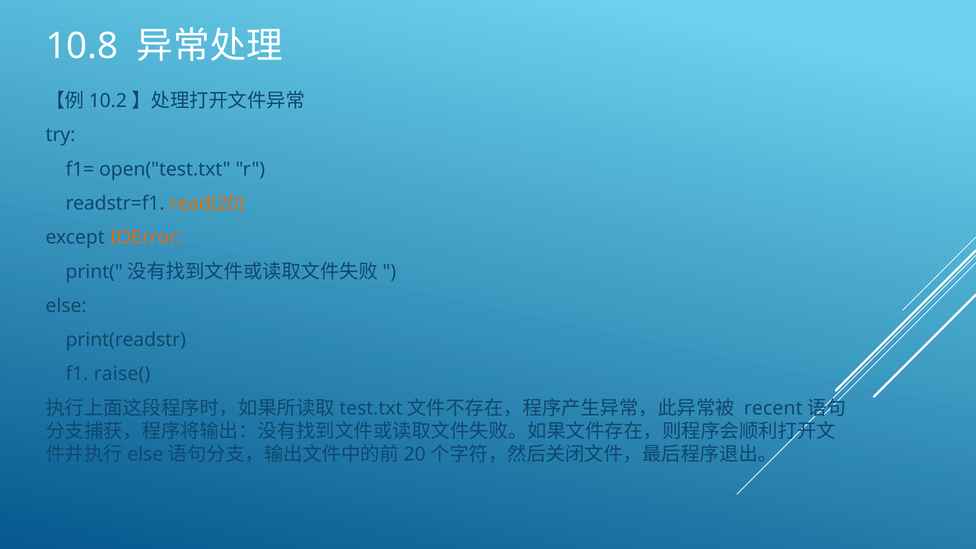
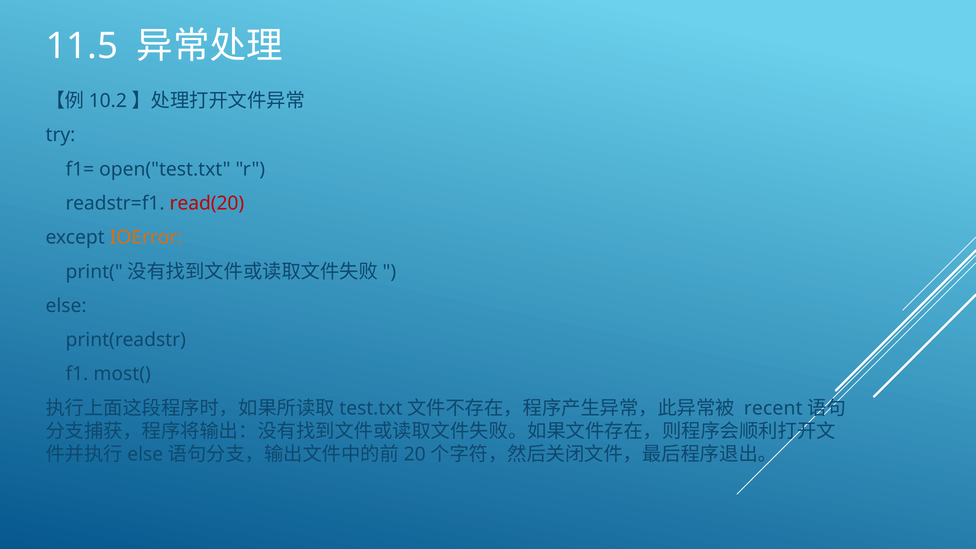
10.8: 10.8 -> 11.5 (82, 46)
read(20 colour: orange -> red (207, 203)
raise(: raise( -> most( (122, 374)
